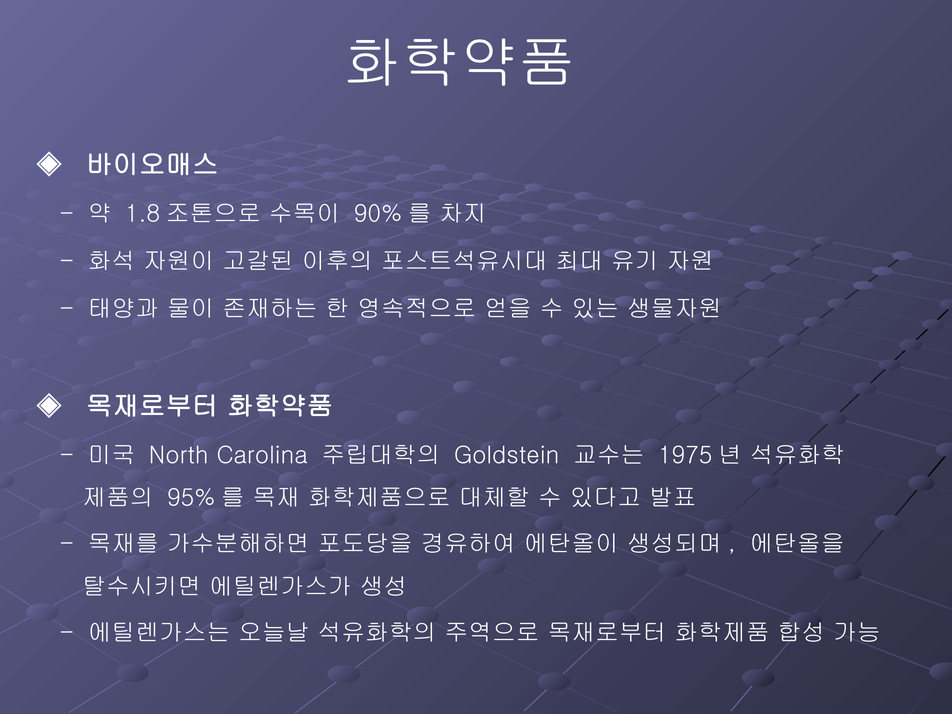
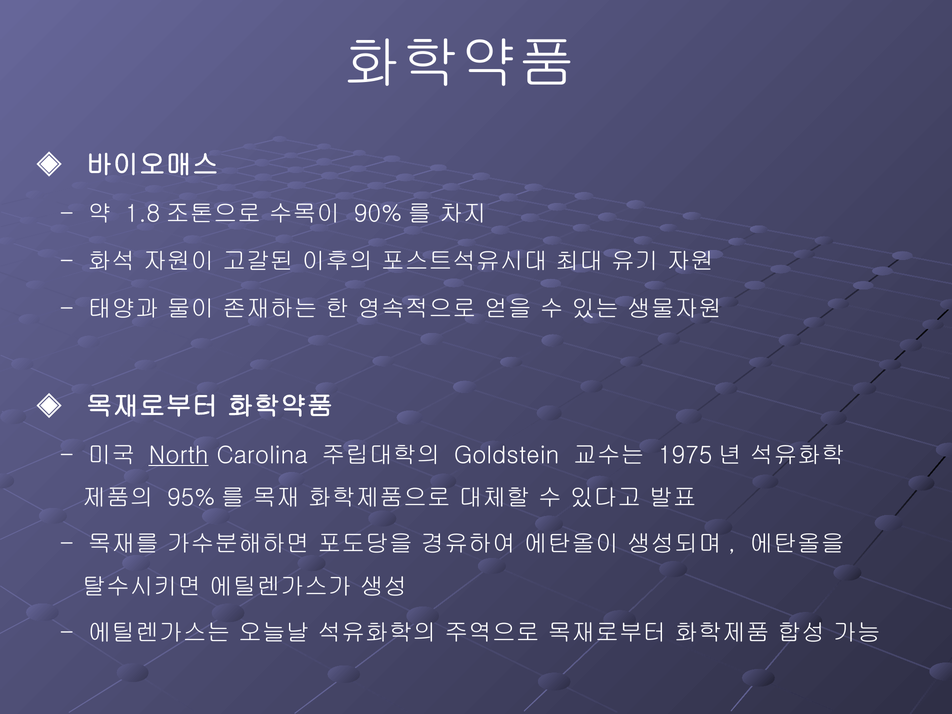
North underline: none -> present (179, 455)
